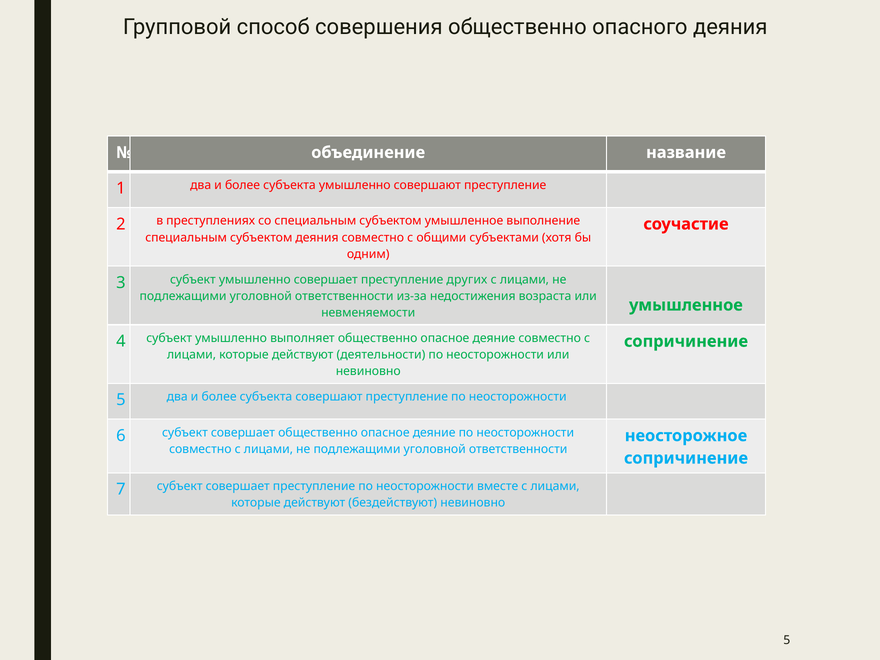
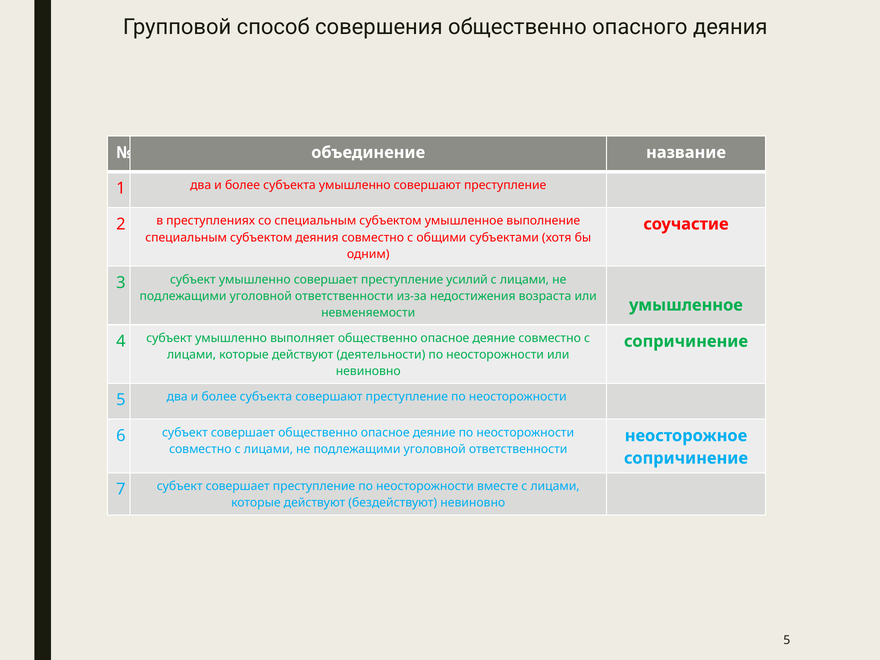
других: других -> усилий (467, 280)
